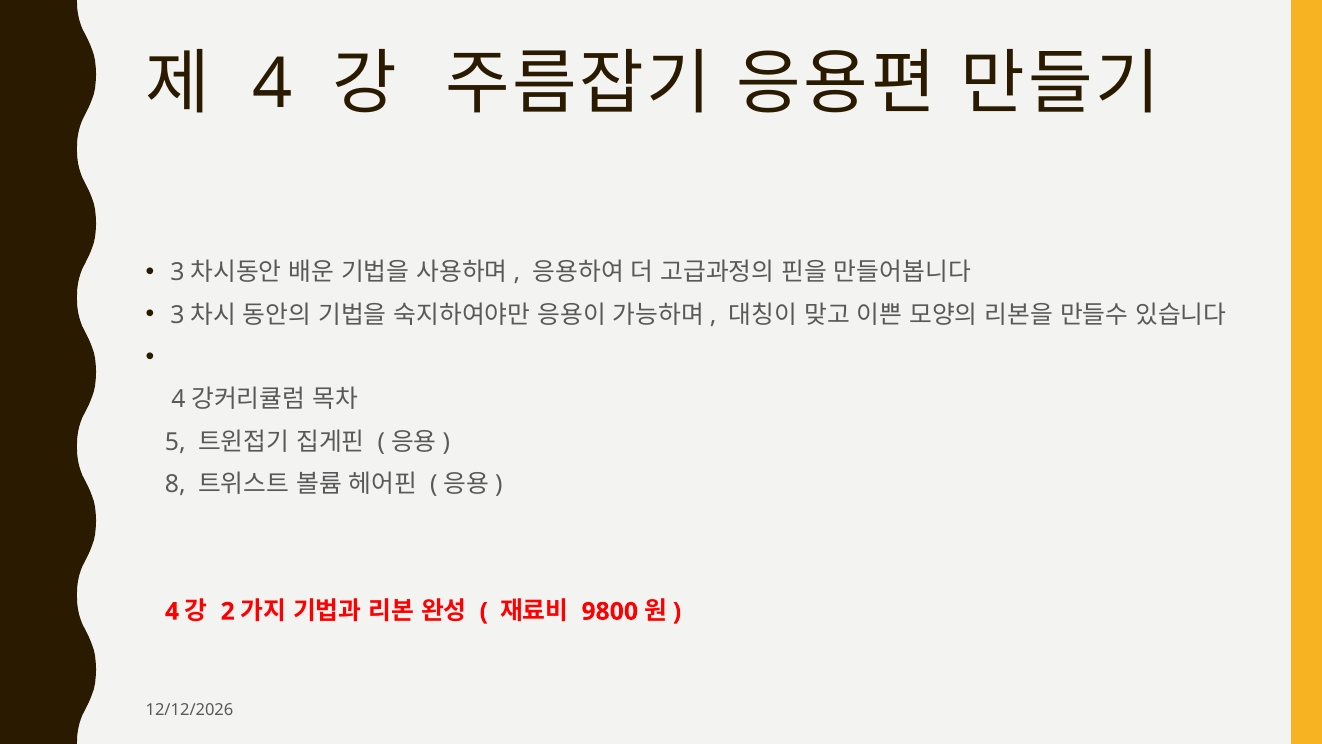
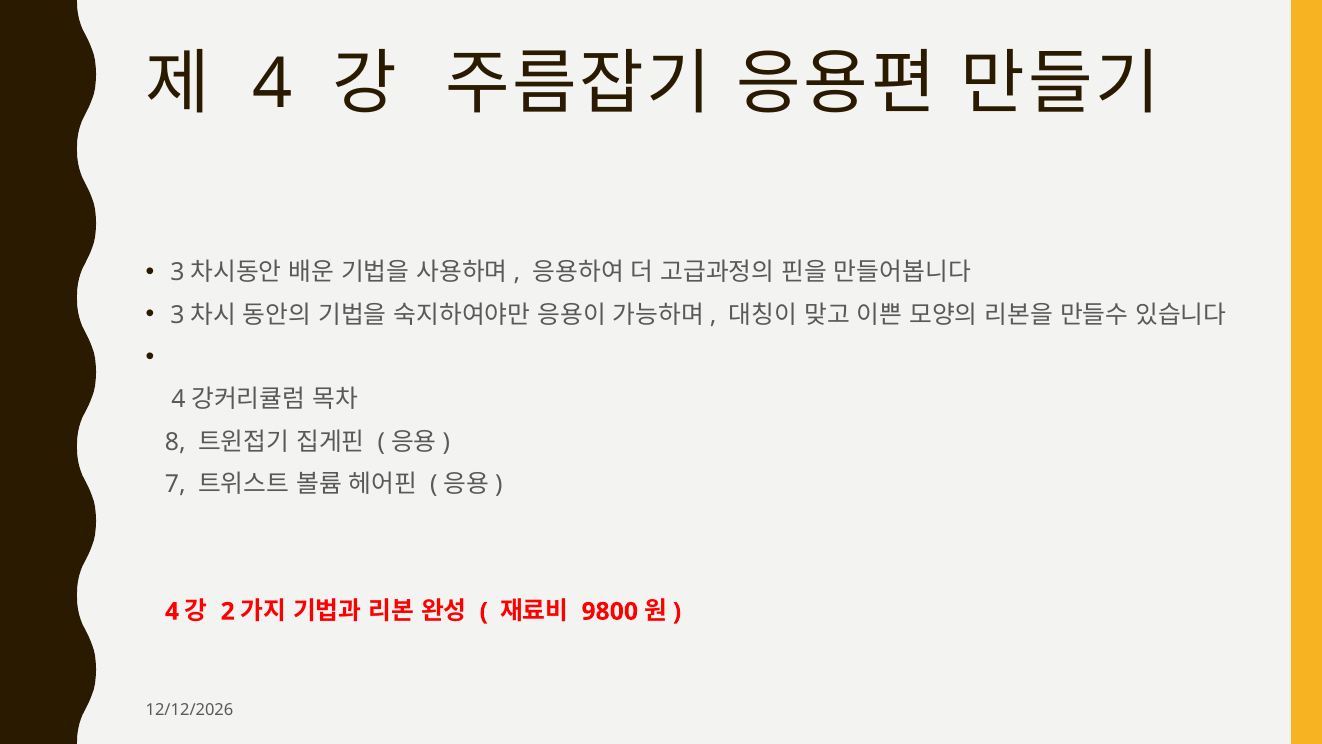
5: 5 -> 8 (175, 442)
8: 8 -> 7 (175, 484)
